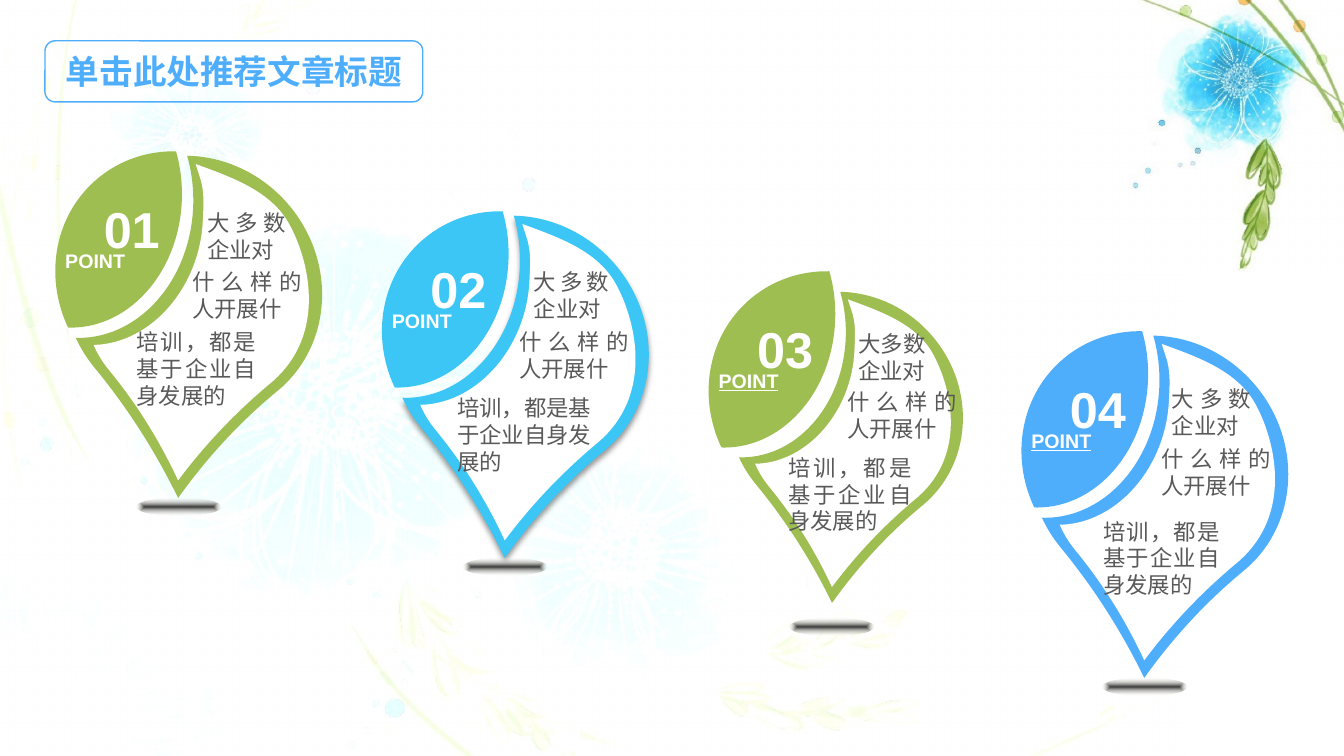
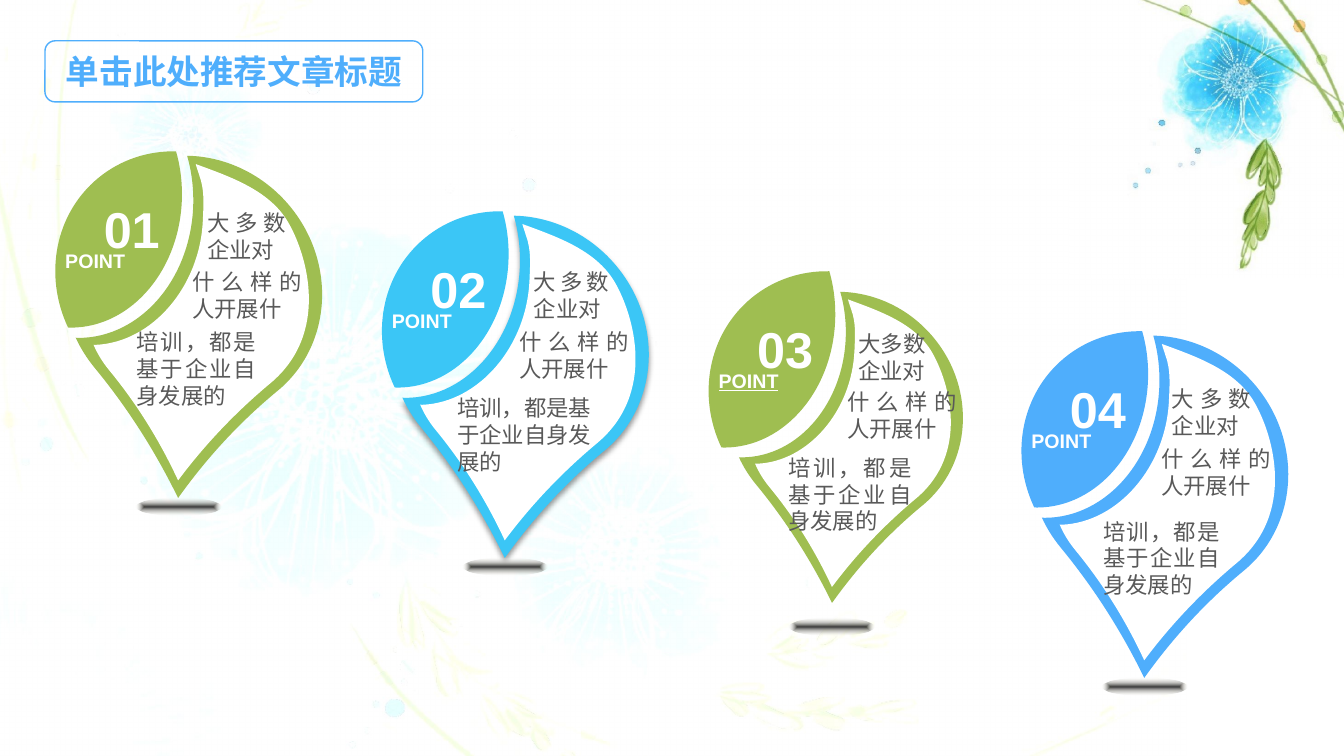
POINT underline: present -> none (1061, 442)
